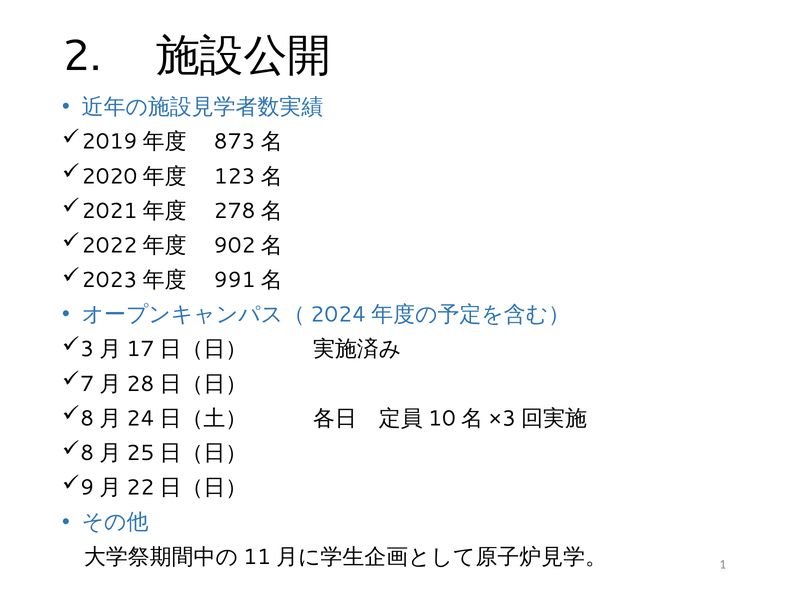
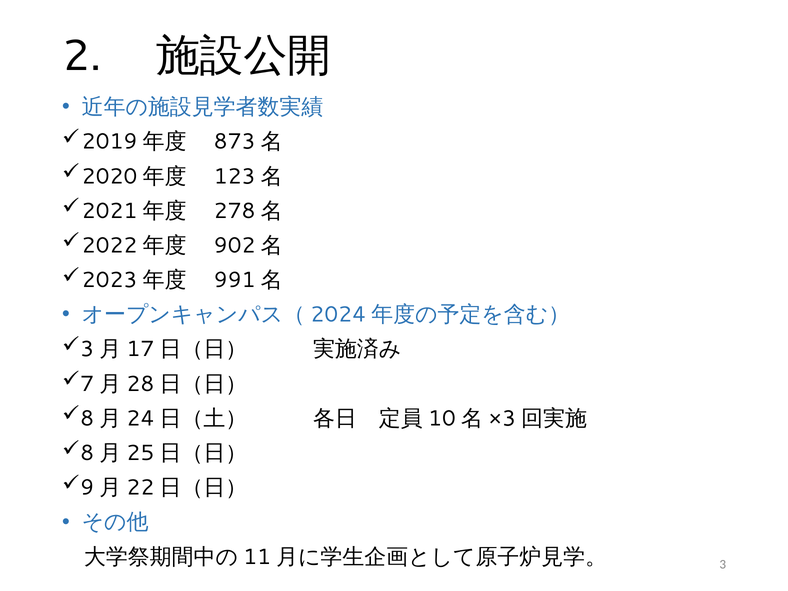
1: 1 -> 3 (723, 564)
